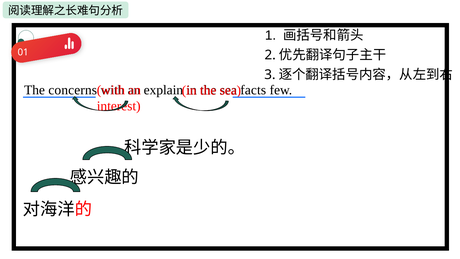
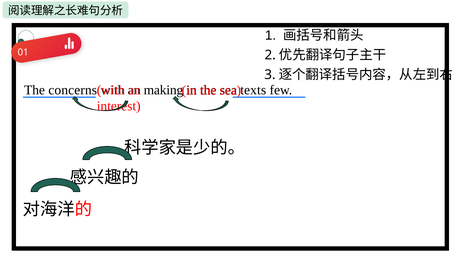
explain: explain -> making (163, 90)
facts: facts -> texts (253, 90)
